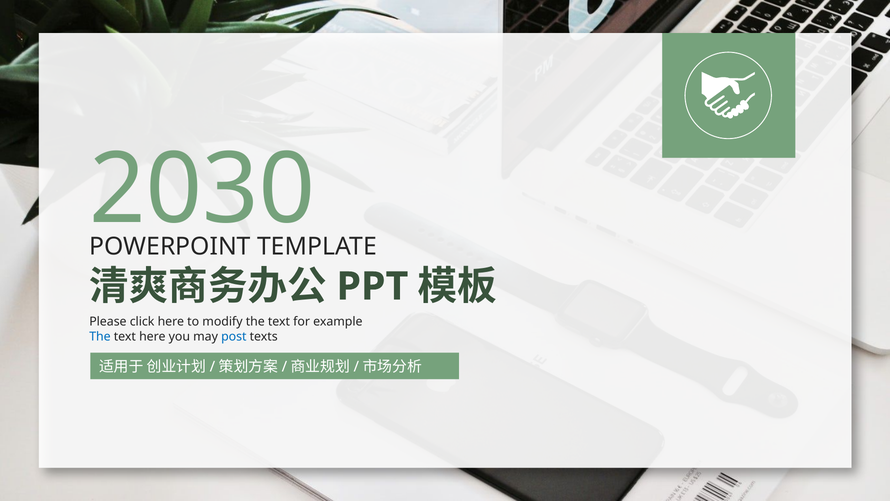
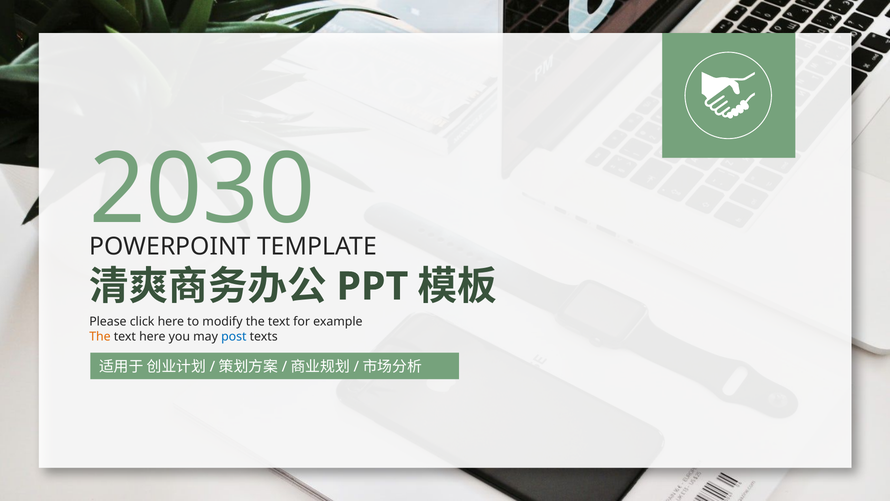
The colour: blue -> orange (100, 337)
